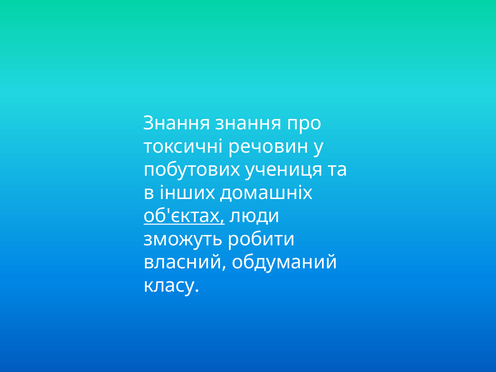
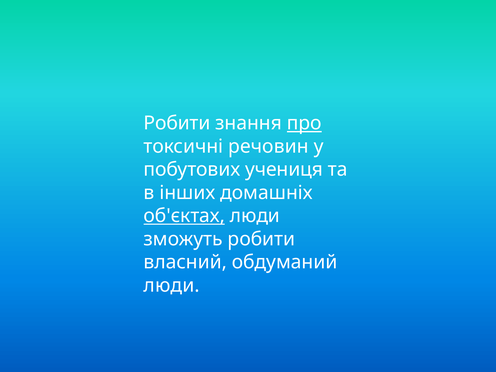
Знання: Знання -> Робити (177, 123)
про underline: none -> present (304, 123)
класу: класу -> люди (172, 285)
